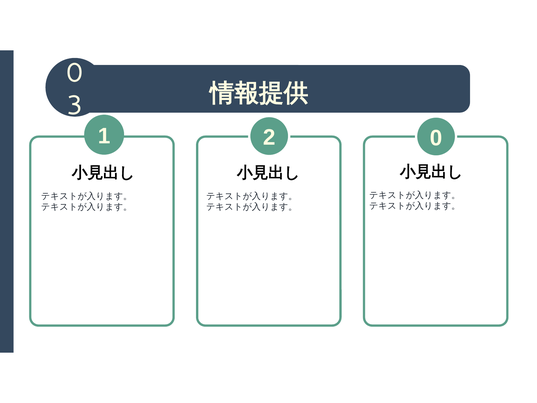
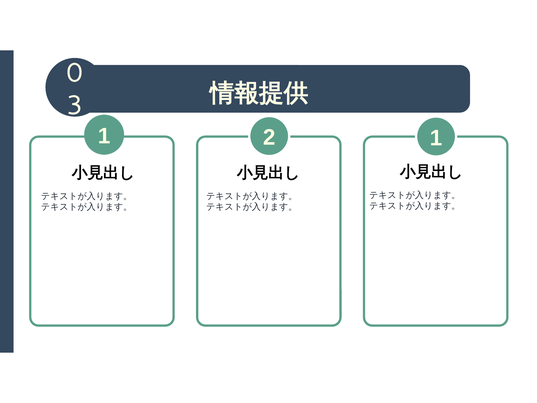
2 0: 0 -> 1 (436, 138)
